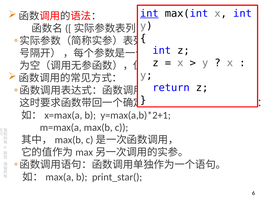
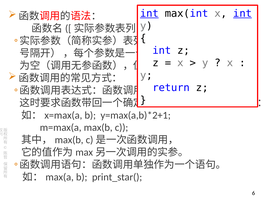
int underline: none -> present (243, 13)
